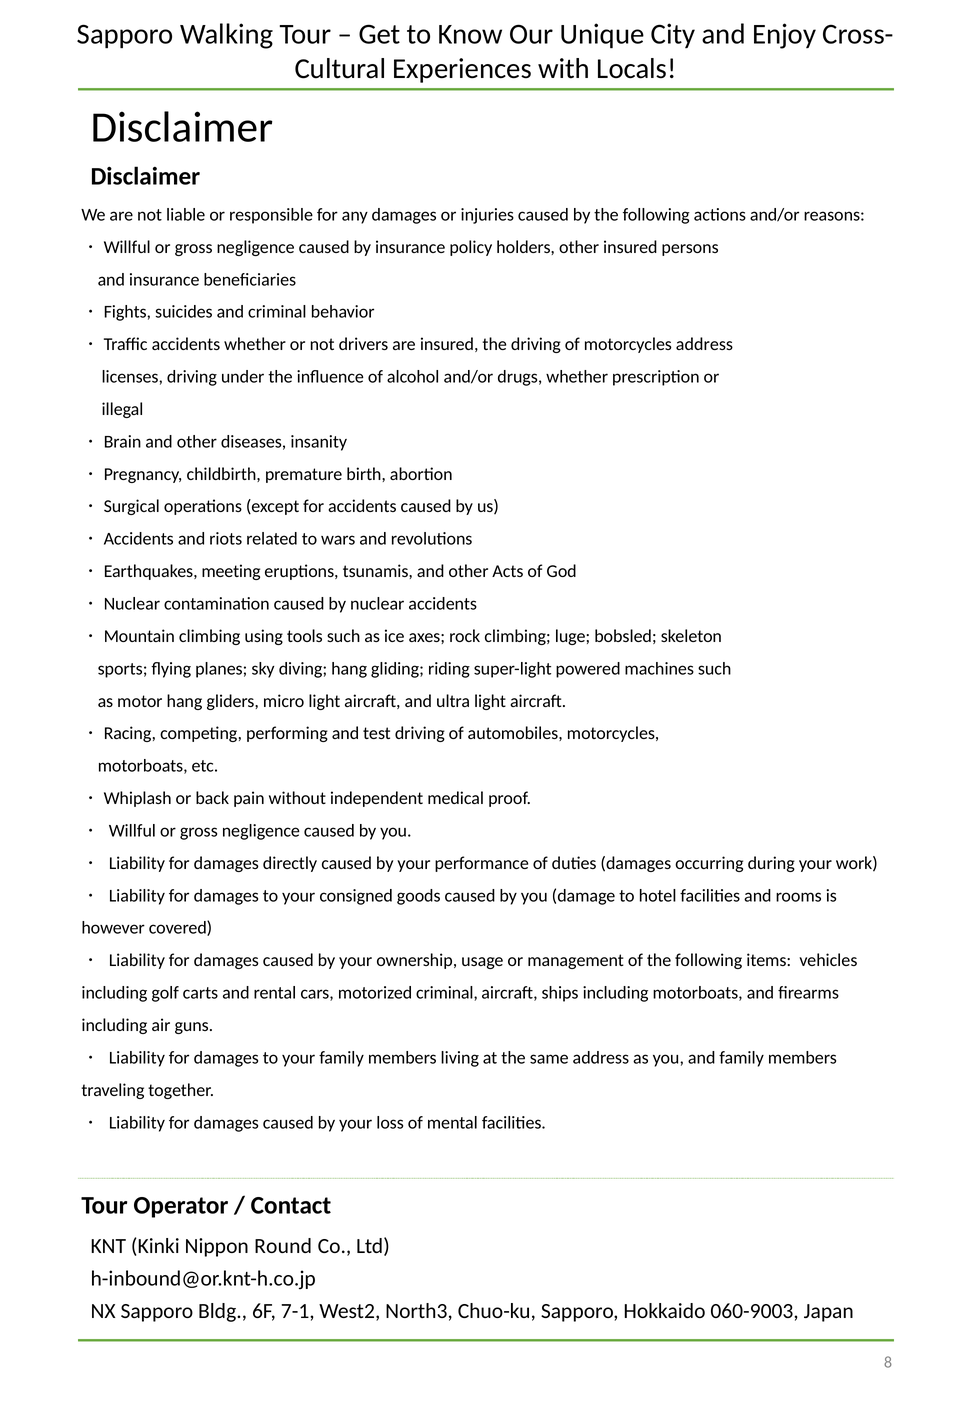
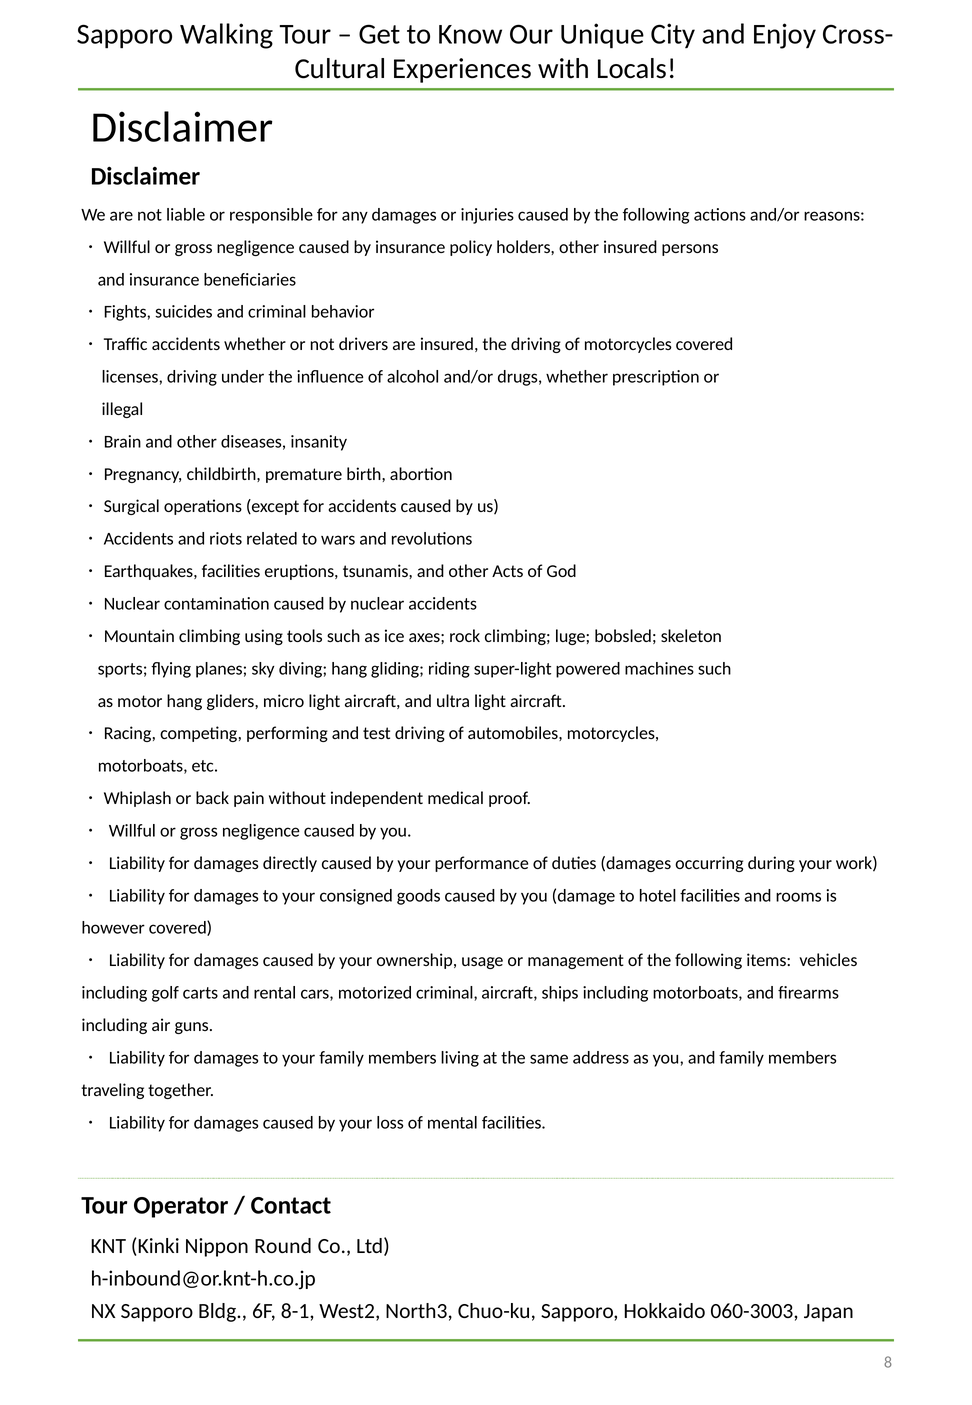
motorcycles address: address -> covered (705, 344)
meeting: meeting -> facilities (231, 571)
7-1: 7-1 -> 8-1 (298, 1310)
060-9003: 060-9003 -> 060-3003 (755, 1310)
